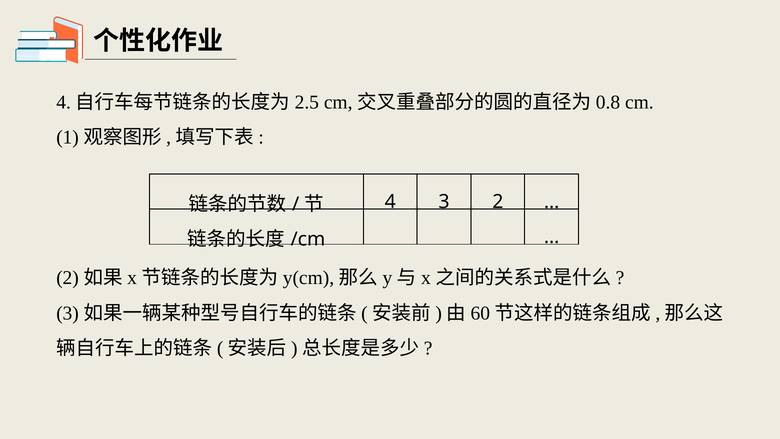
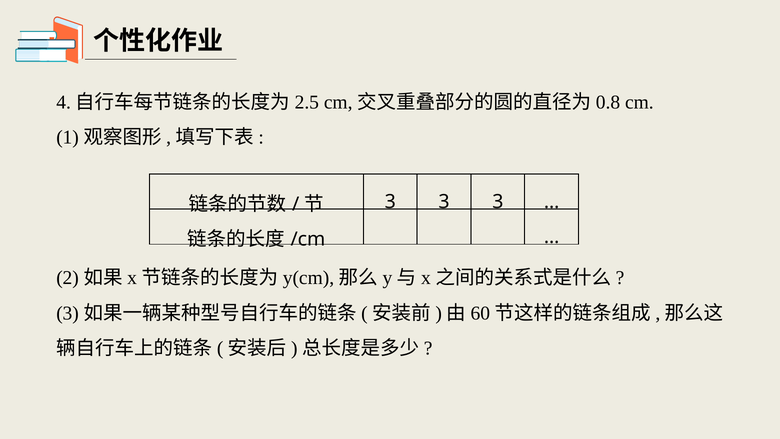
4: 4 -> 3 (390, 201)
2: 2 -> 3 (498, 201)
